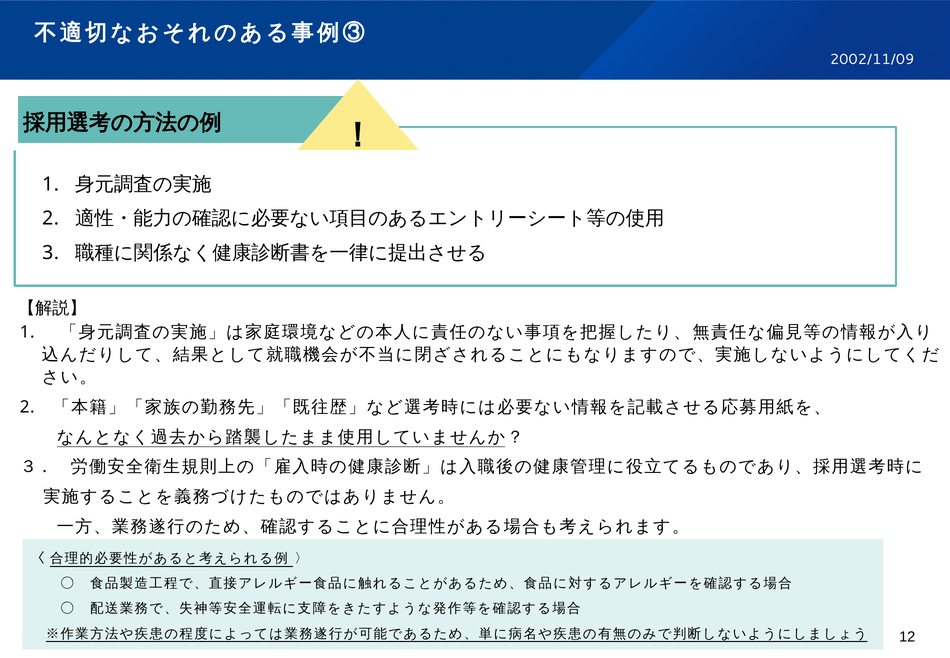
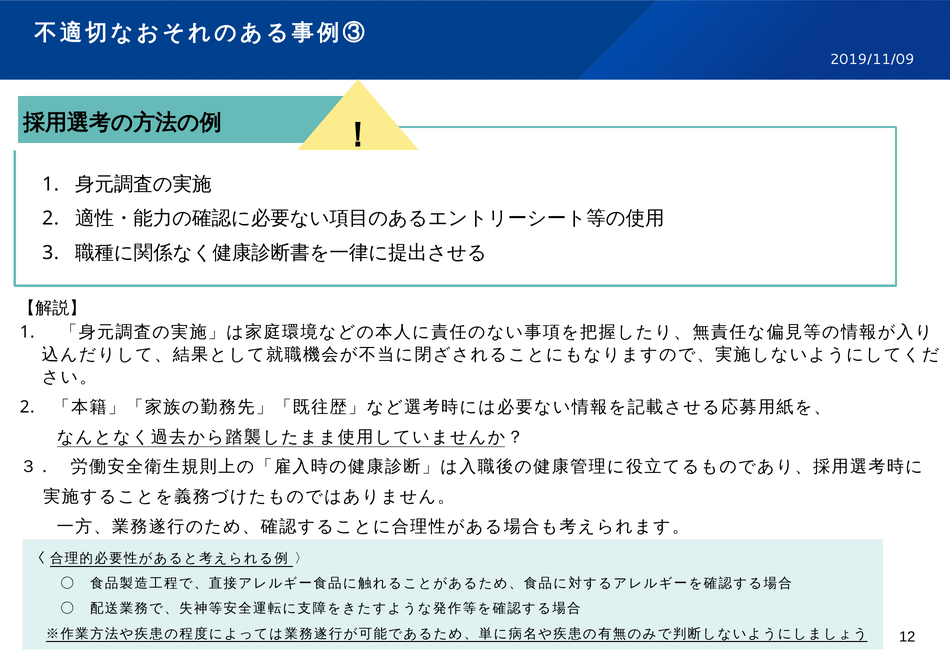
2002/11/09: 2002/11/09 -> 2019/11/09 (872, 59)
